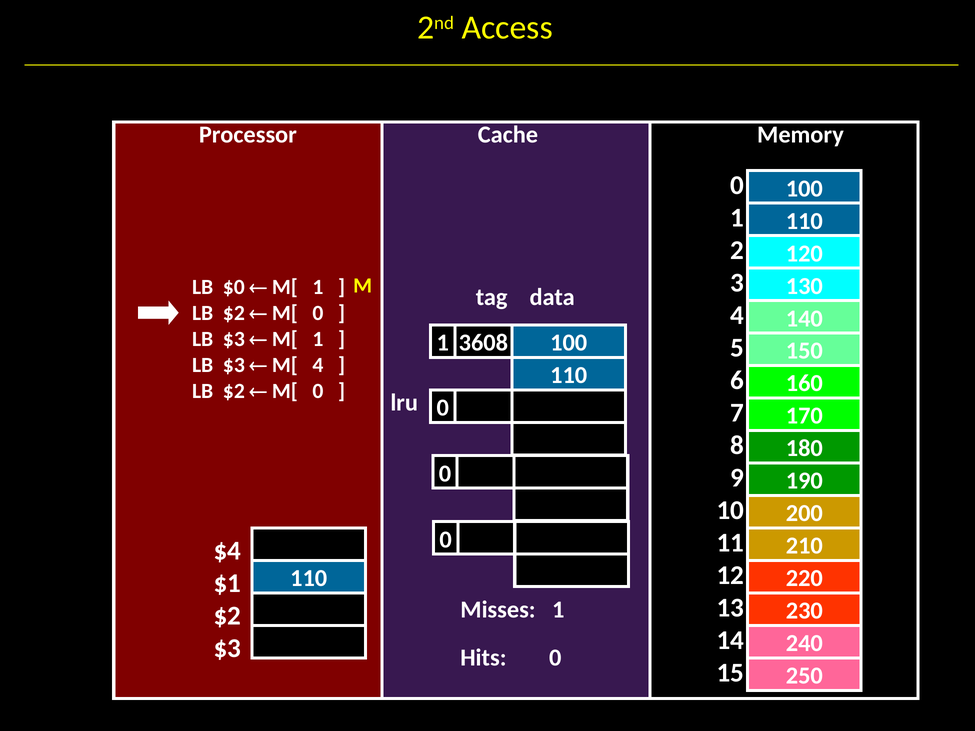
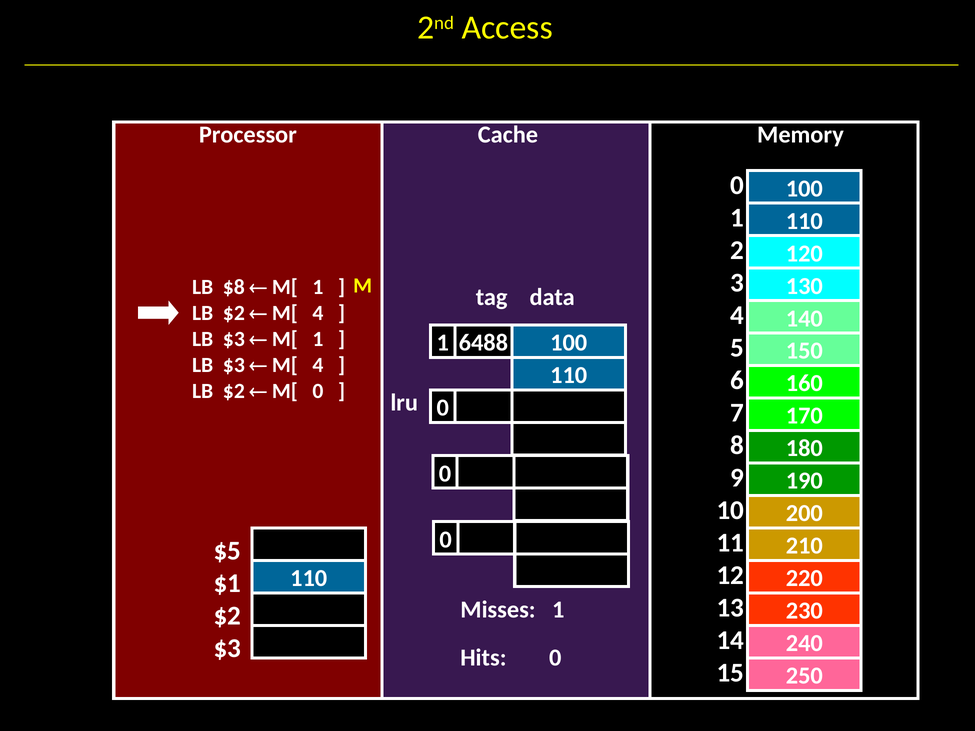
$0: $0 -> $8 (234, 287)
0: 0 -> 4 (318, 313)
3608: 3608 -> 6488 (483, 343)
$4: $4 -> $5 (227, 551)
